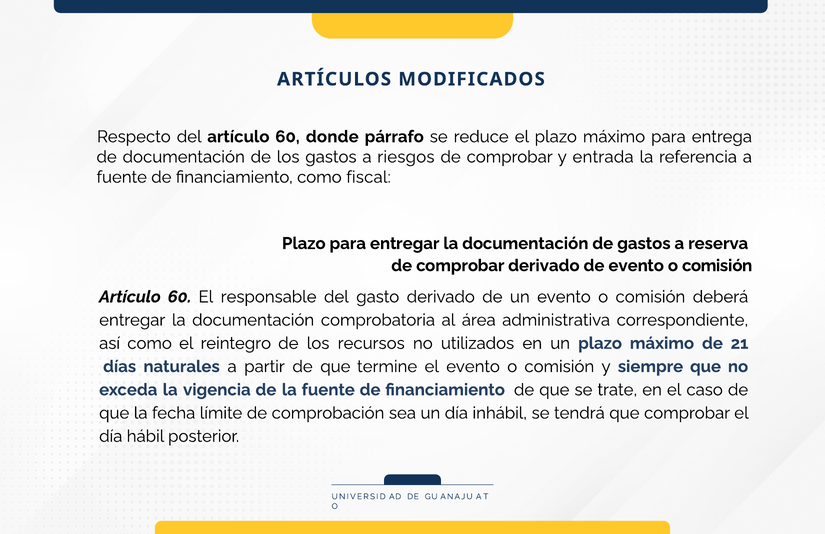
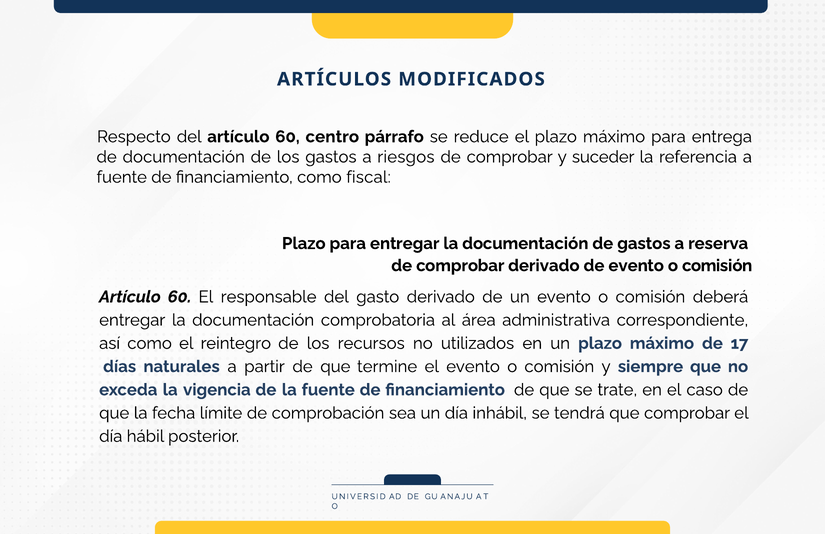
donde: donde -> centro (332, 137)
entrada: entrada -> suceder (603, 157)
21: 21 -> 17 (739, 343)
